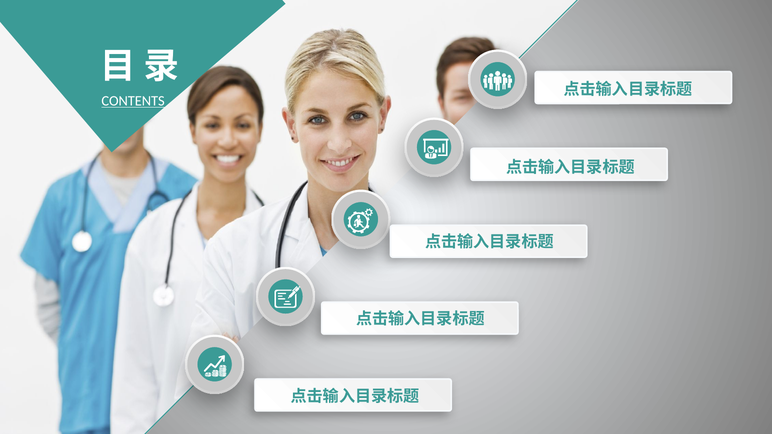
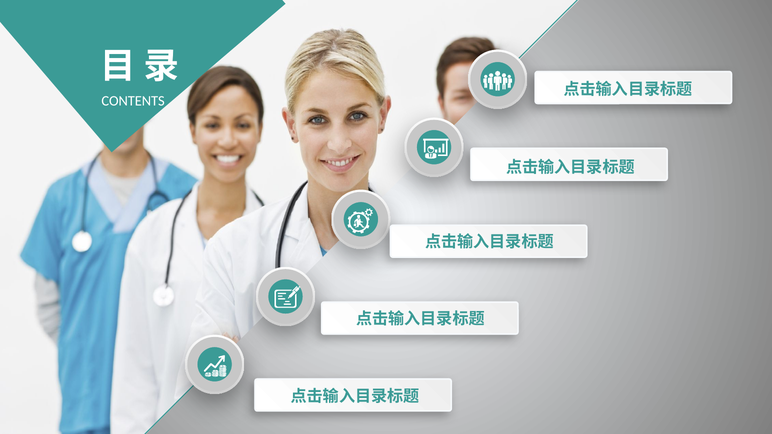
CONTENTS underline: present -> none (133, 101)
